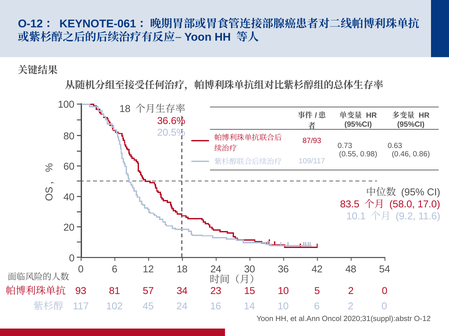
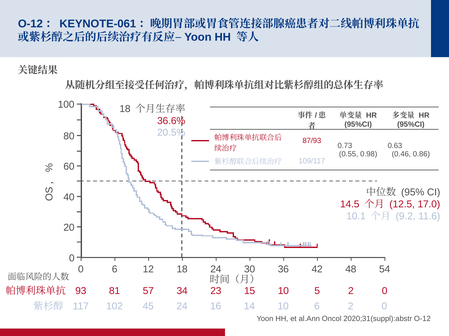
83.5: 83.5 -> 14.5 (350, 205)
58.0: 58.0 -> 12.5 (402, 205)
